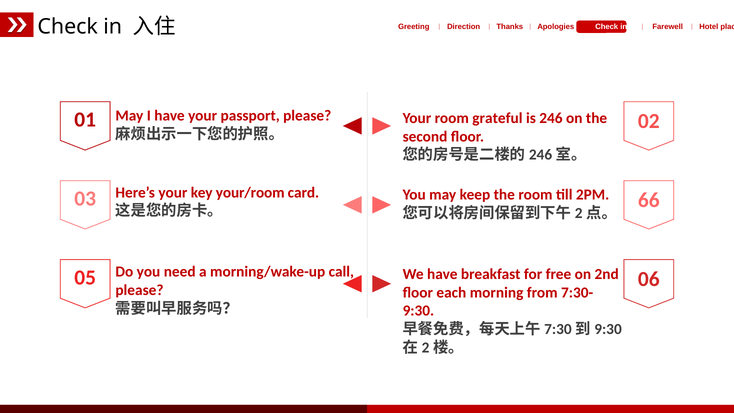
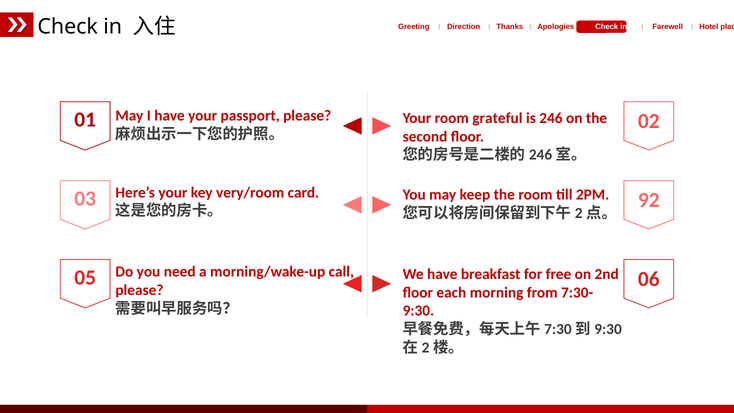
your/room: your/room -> very/room (250, 192)
66: 66 -> 92 (649, 200)
